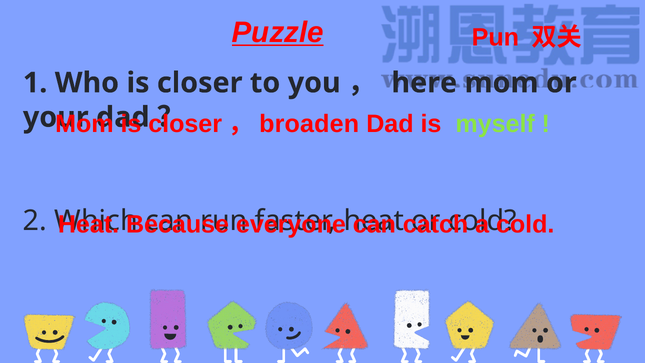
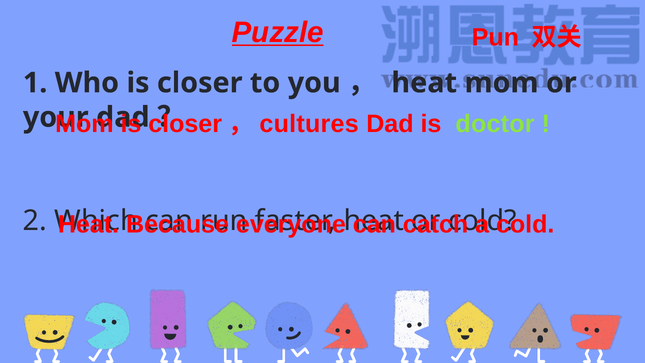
here: here -> heat (424, 83)
broaden: broaden -> cultures (309, 124)
myself: myself -> doctor (495, 124)
